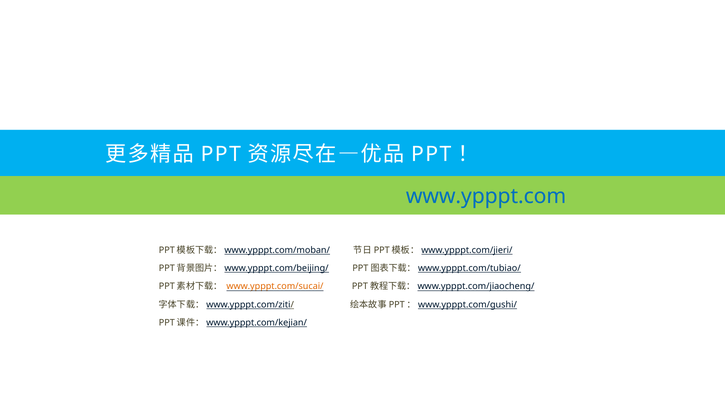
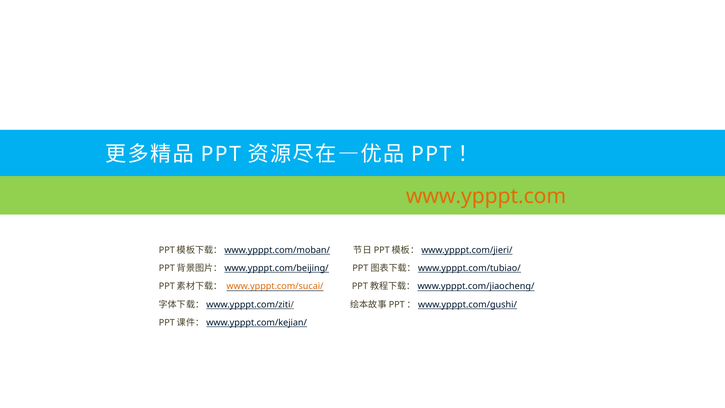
www.ypppt.com colour: blue -> orange (486, 196)
